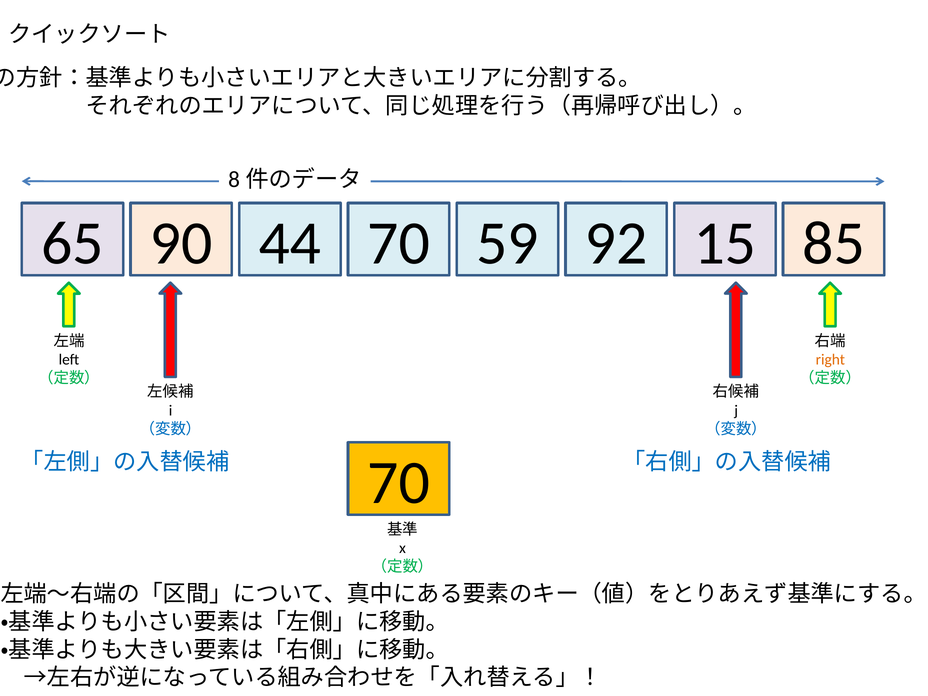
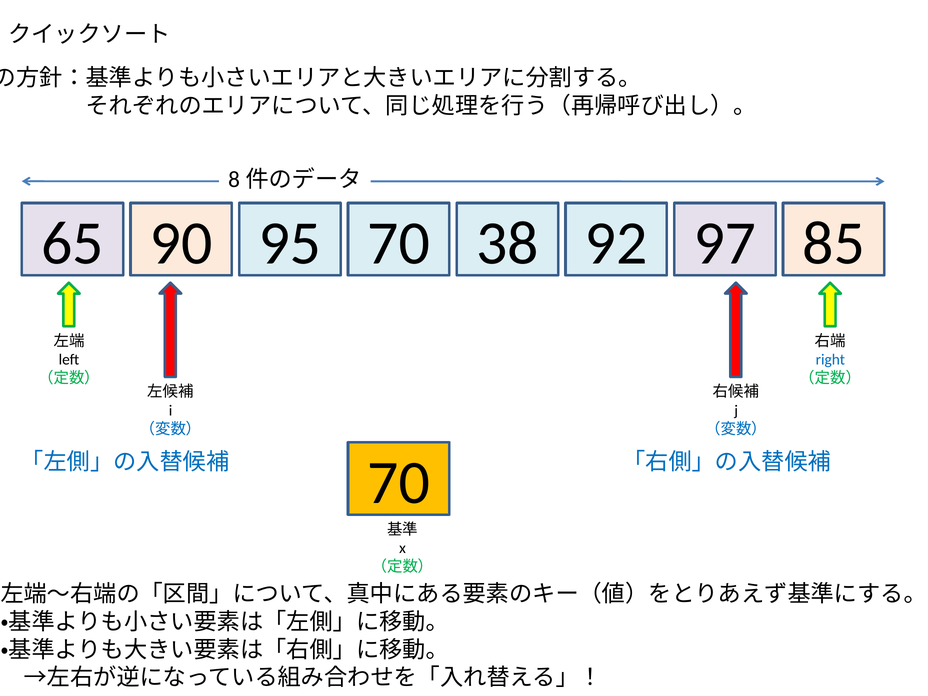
44: 44 -> 95 (290, 244)
59: 59 -> 38 (507, 244)
15: 15 -> 97 (725, 244)
right colour: orange -> blue (830, 360)
